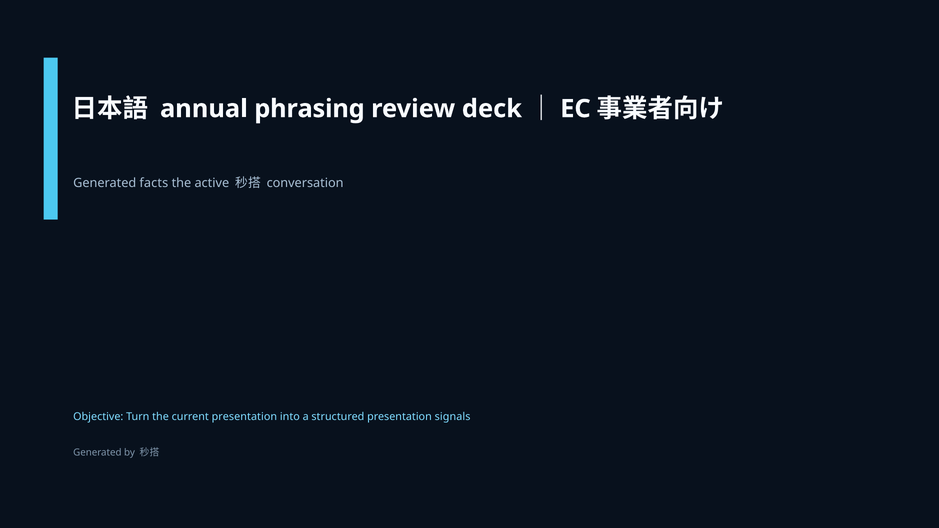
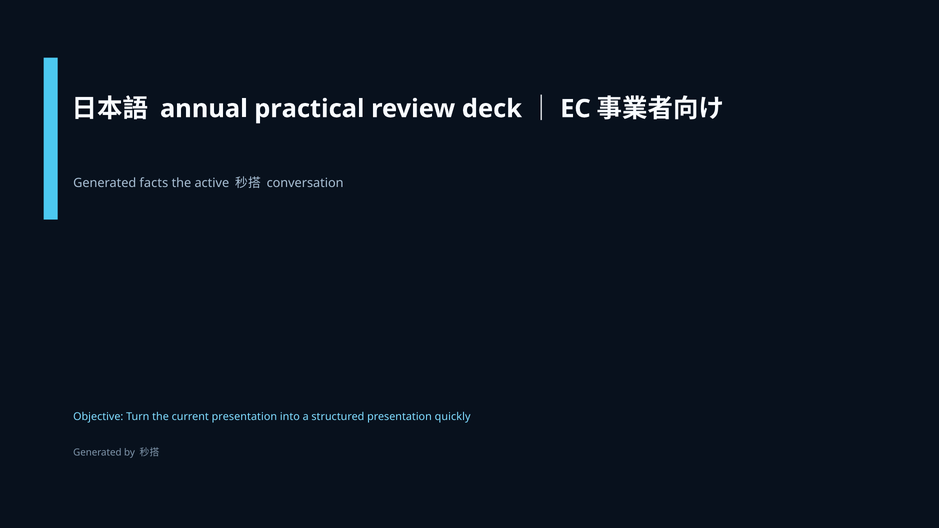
phrasing: phrasing -> practical (309, 109)
signals: signals -> quickly (453, 417)
